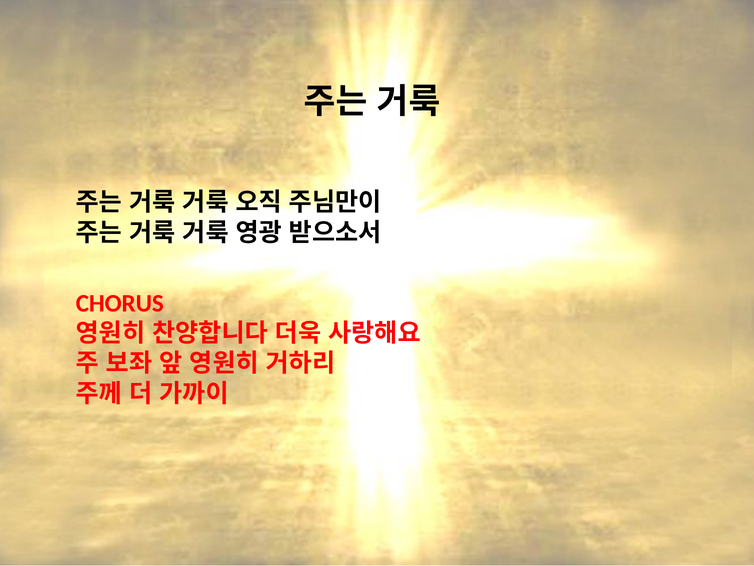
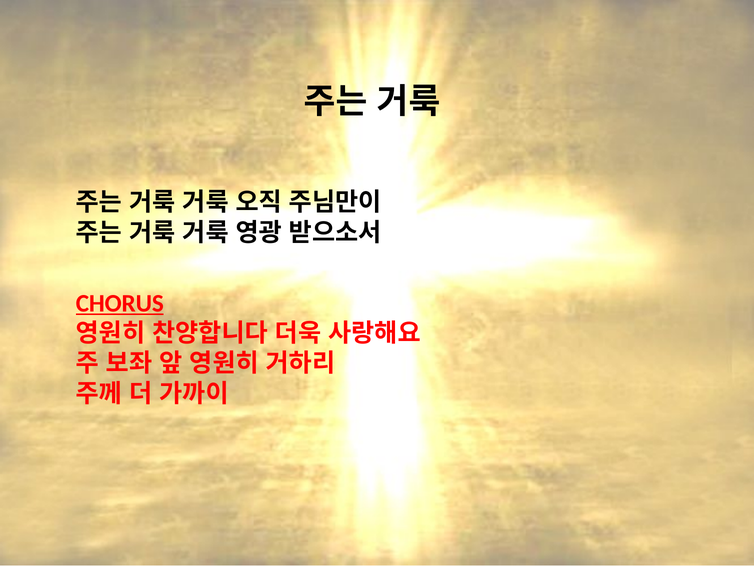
CHORUS underline: none -> present (120, 303)
